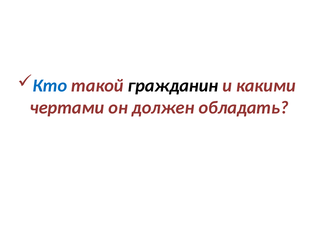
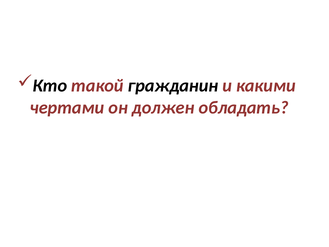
Кто colour: blue -> black (50, 85)
